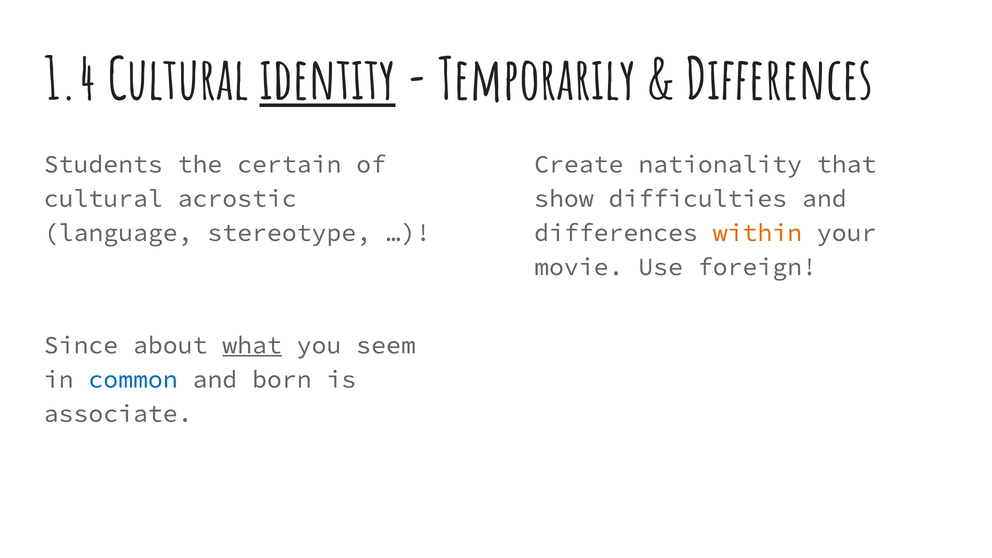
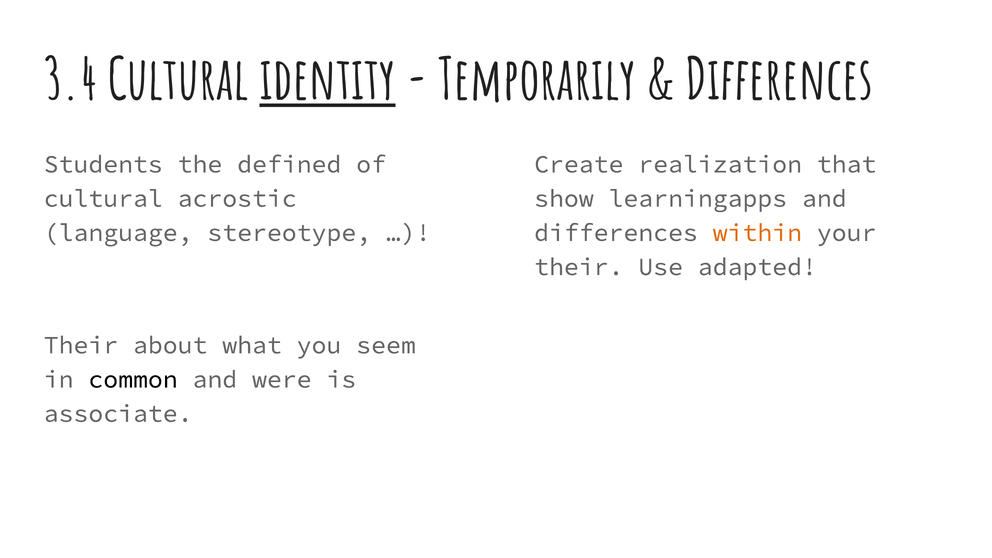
1.4: 1.4 -> 3.4 (70, 80)
certain: certain -> defined (289, 164)
nationality: nationality -> realization (720, 164)
difficulties: difficulties -> learningapps (698, 198)
movie: movie -> their (579, 267)
foreign: foreign -> adapted (757, 267)
Since: Since -> Their (81, 345)
what underline: present -> none (252, 345)
common colour: blue -> black (133, 379)
born: born -> were (282, 379)
